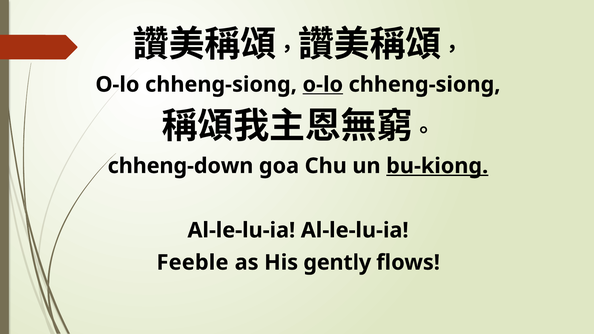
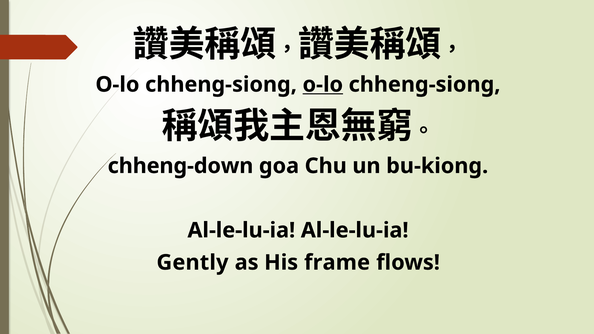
bu-kiong underline: present -> none (437, 166)
Feeble: Feeble -> Gently (192, 263)
gently: gently -> frame (337, 263)
